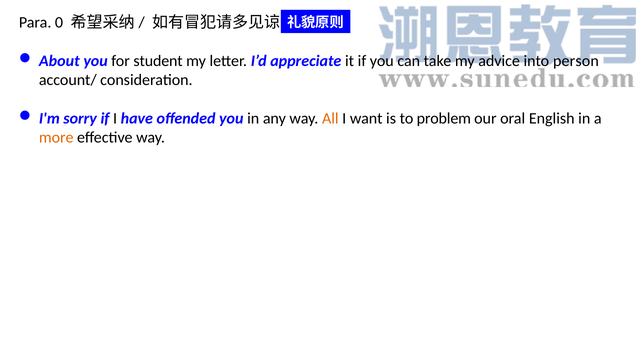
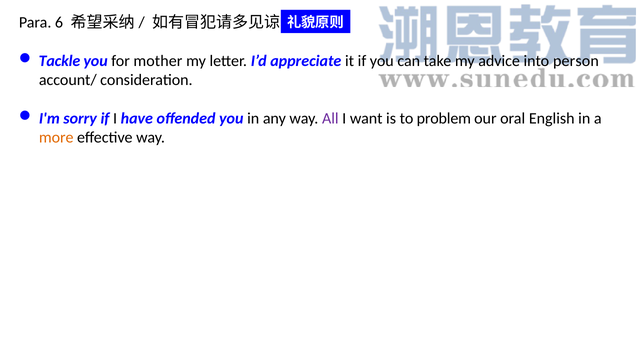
0: 0 -> 6 (59, 23)
About: About -> Tackle (59, 61)
student: student -> mother (158, 61)
All colour: orange -> purple (330, 119)
